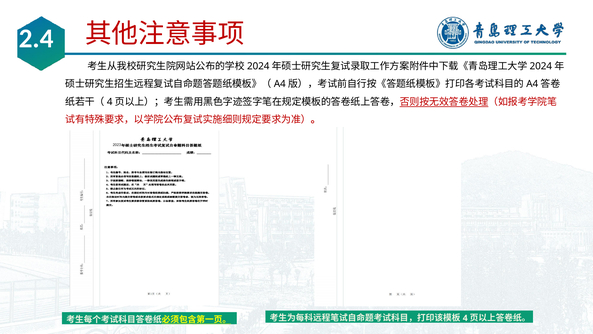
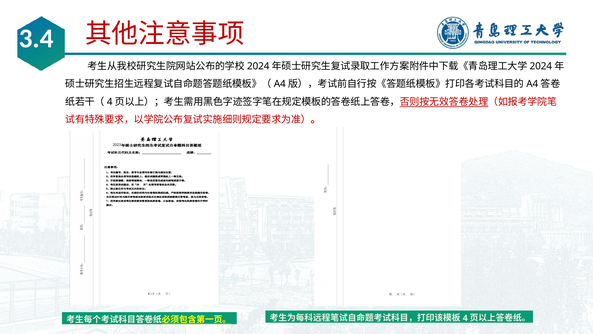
2.4: 2.4 -> 3.4 (36, 39)
